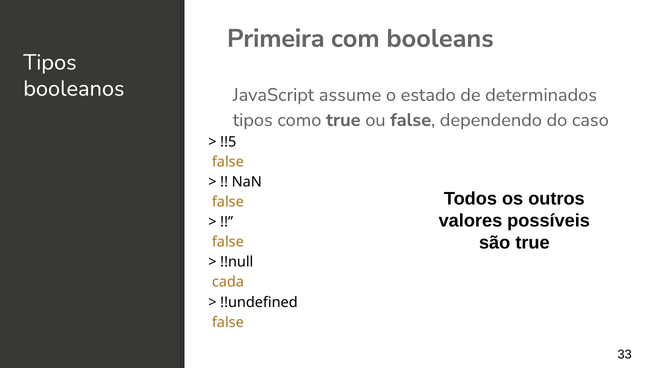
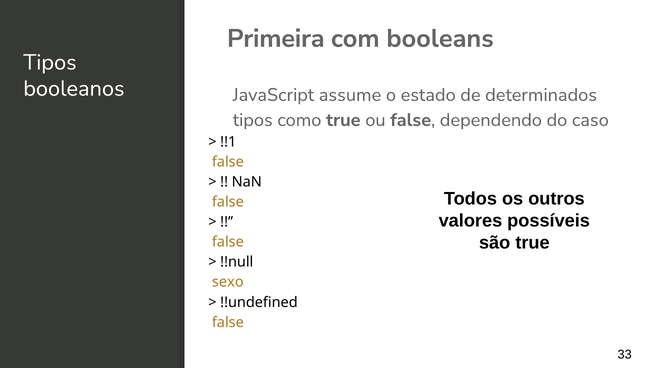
!!5: !!5 -> !!1 (228, 142)
cada: cada -> sexo (228, 282)
